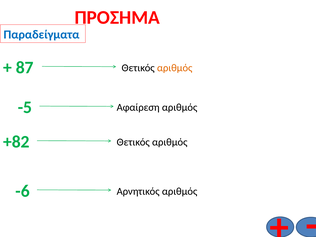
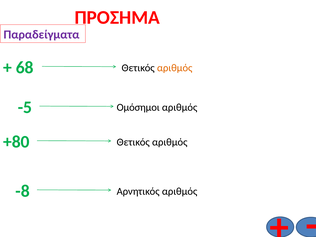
Παραδείγματα colour: blue -> purple (42, 34)
87: 87 -> 68 (25, 68)
Αφαίρεση: Αφαίρεση -> Ομόσημοι (138, 107)
+82: +82 -> +80 (16, 142)
-6: -6 -> -8 (23, 191)
